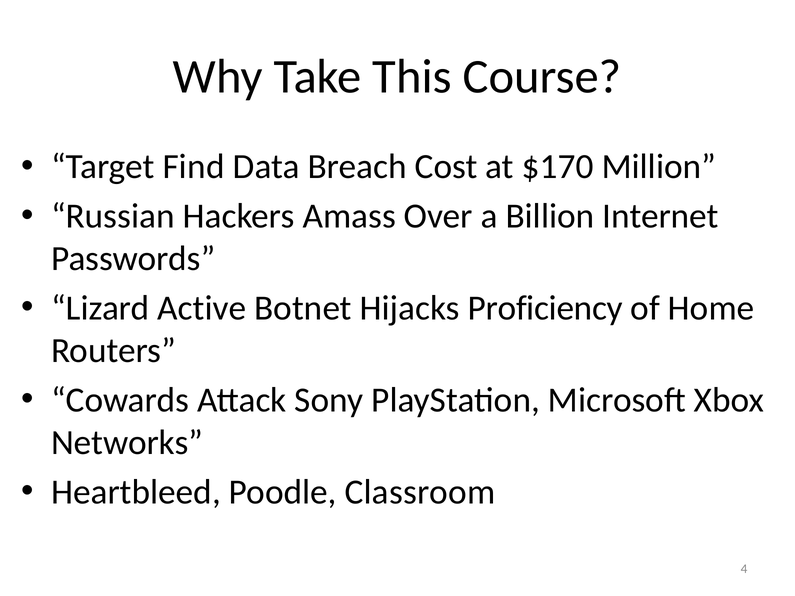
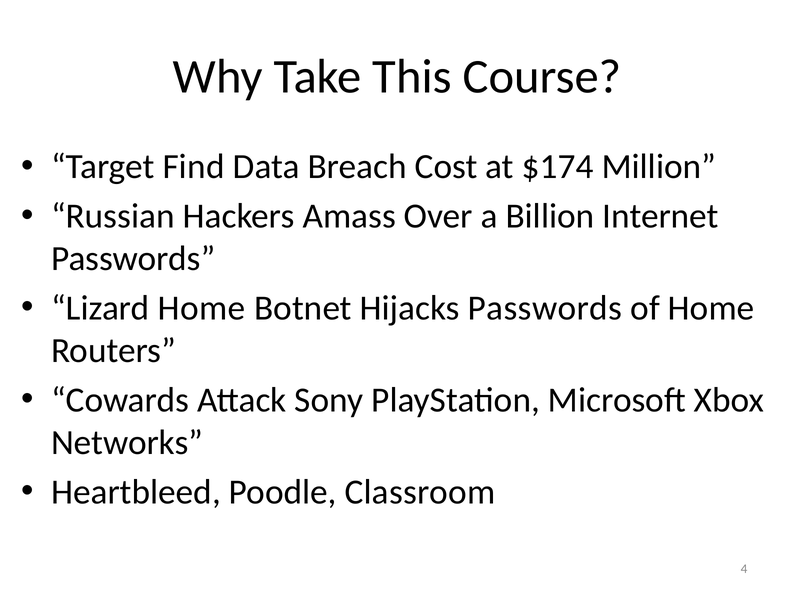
$170: $170 -> $174 (558, 167)
Lizard Active: Active -> Home (202, 308)
Hijacks Proficiency: Proficiency -> Passwords (545, 308)
